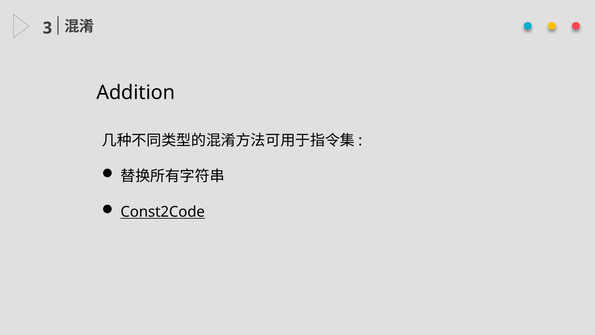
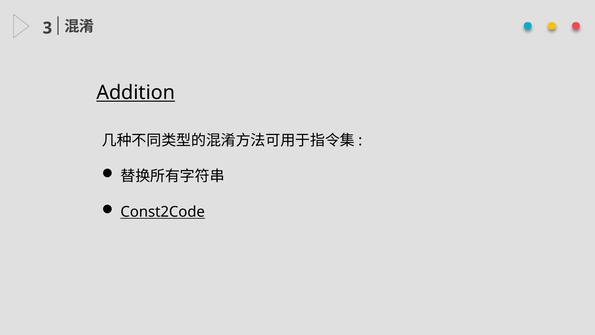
Addition underline: none -> present (136, 93)
